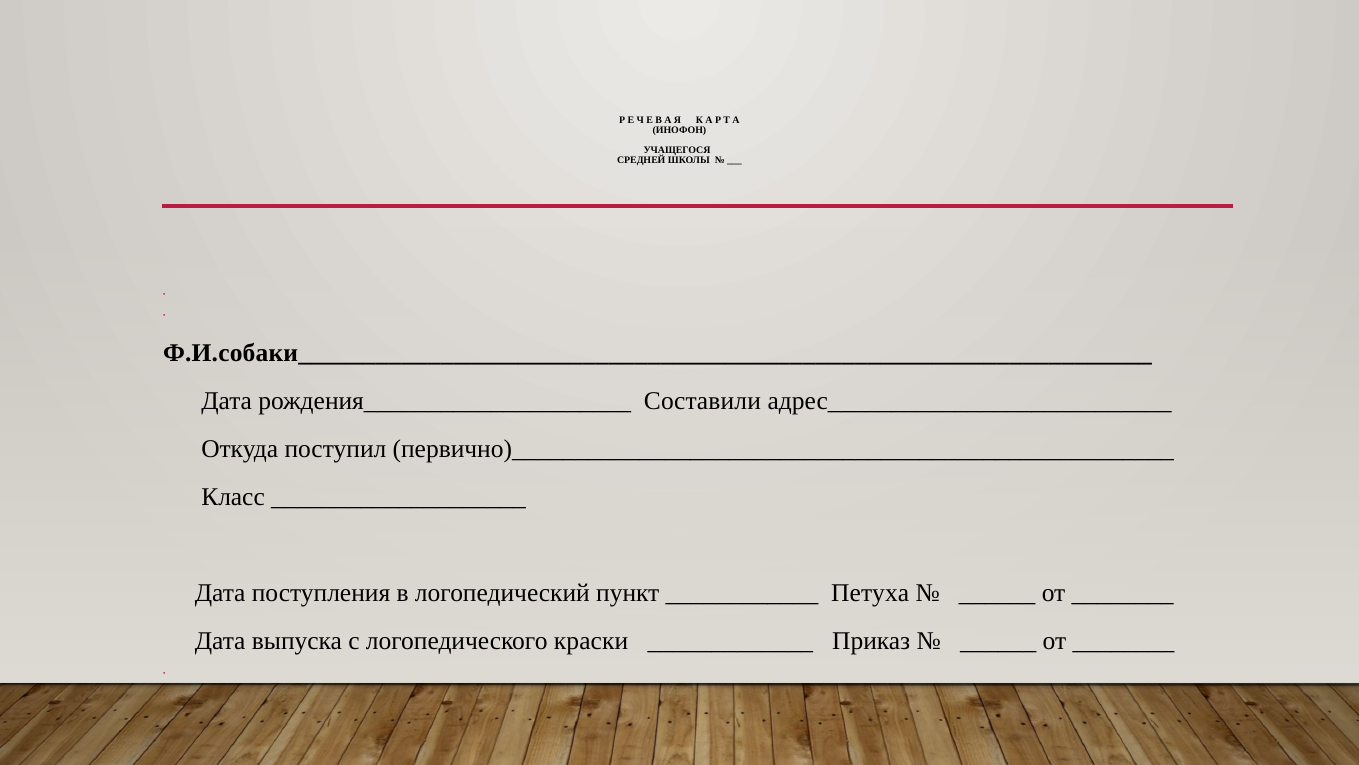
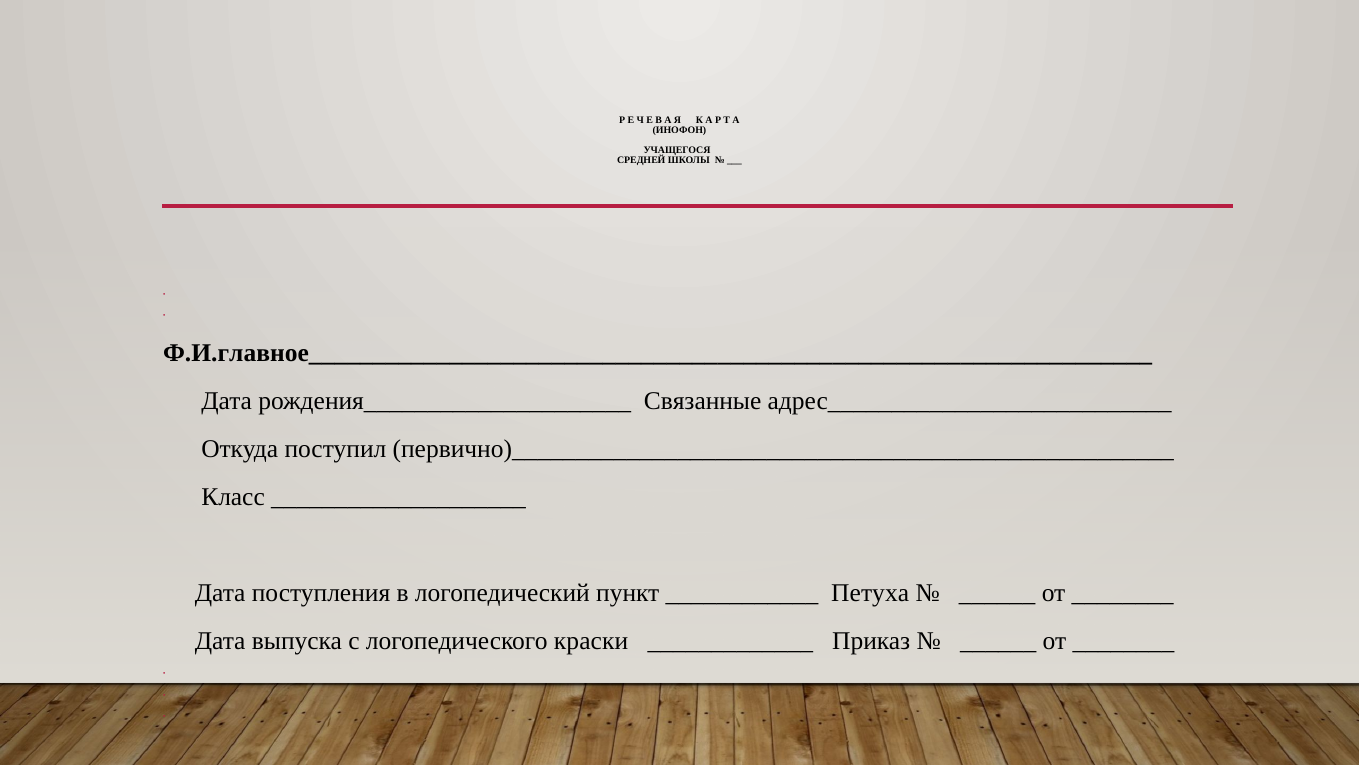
Ф.И.собаки__________________________________________________________________: Ф.И.собаки__________________________________________________________________ -> Ф.И.главное__________________________________________________________________ (658, 353)
Составили: Составили -> Связанные (703, 401)
